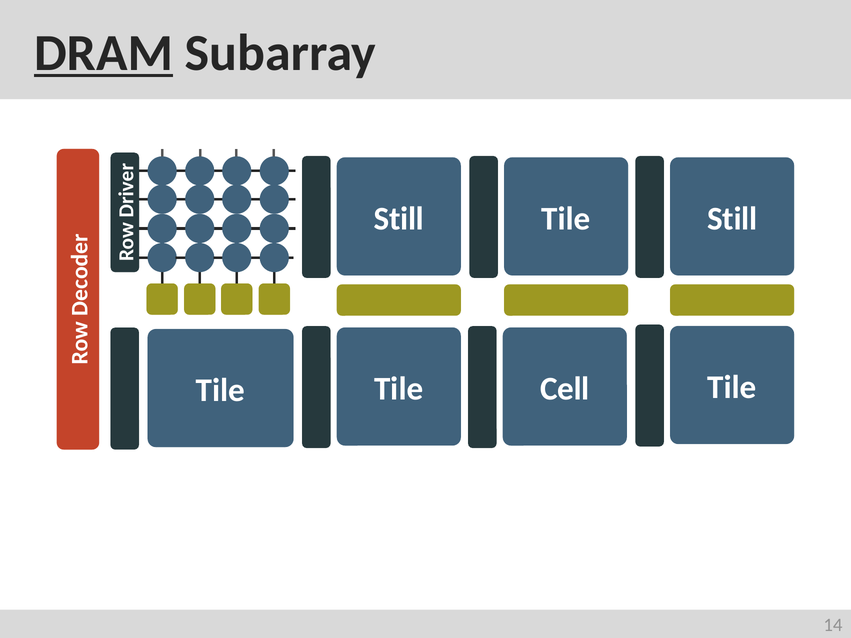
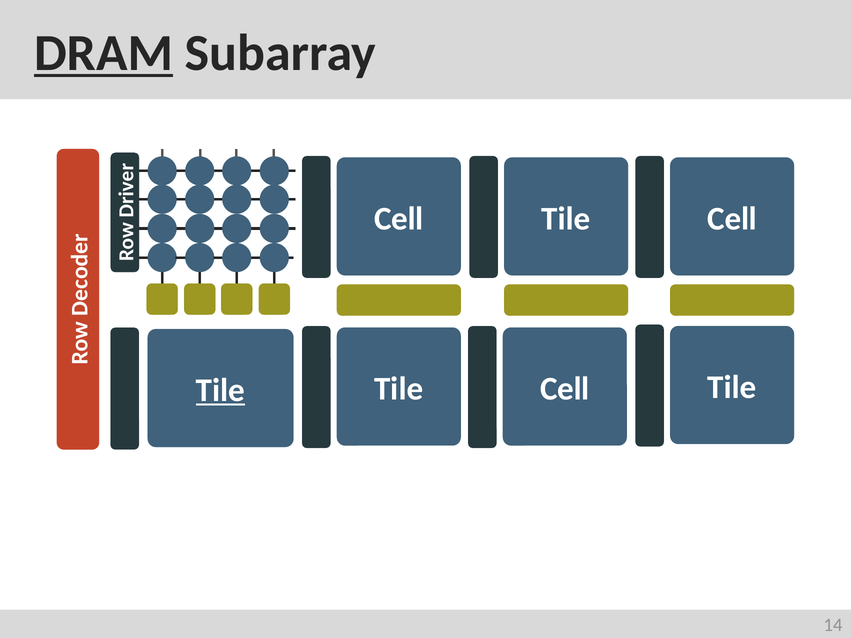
Still: Still -> Cell (399, 219)
Still: Still -> Cell (732, 219)
Tile underline: none -> present (221, 390)
